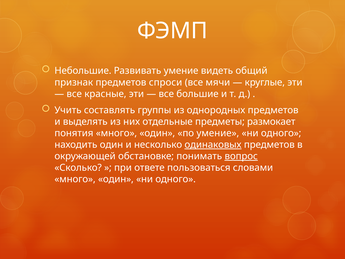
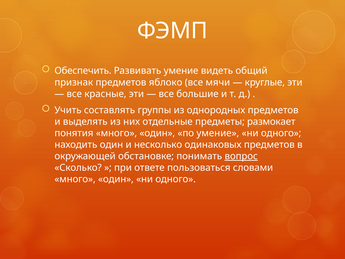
Небольшие: Небольшие -> Обеспечить (83, 71)
спроси: спроси -> яблоко (166, 82)
одинаковых underline: present -> none (213, 145)
